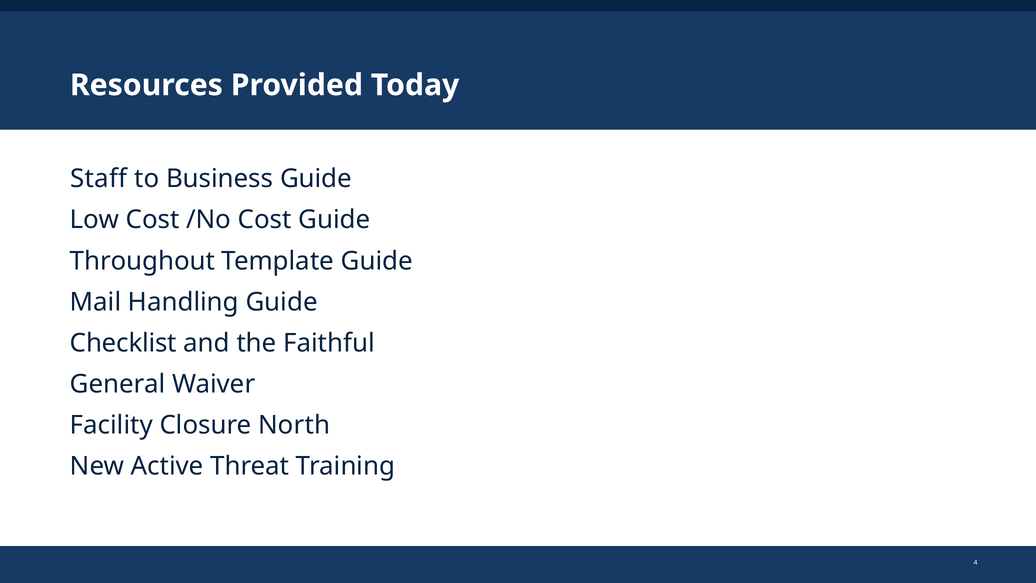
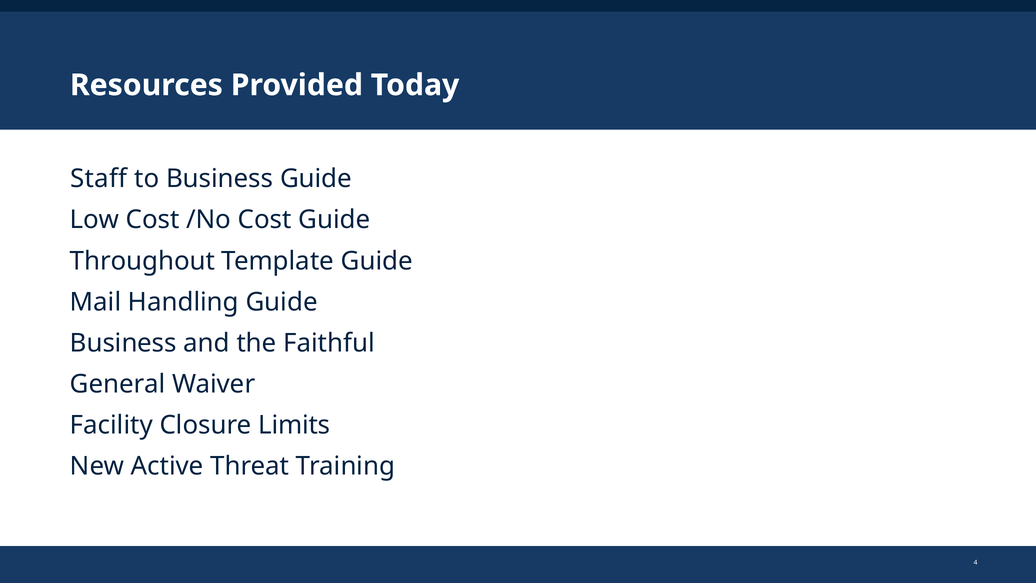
Checklist: Checklist -> Business (123, 343)
North: North -> Limits (294, 425)
